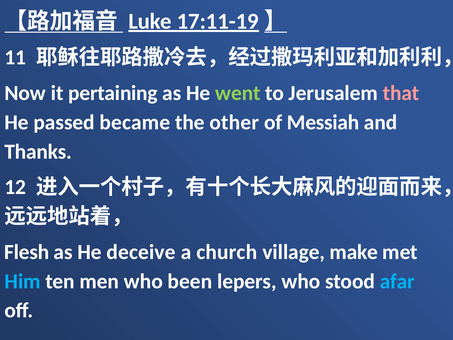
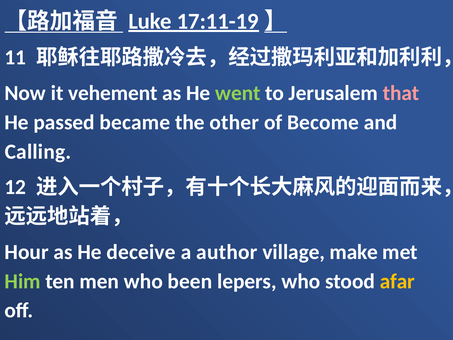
pertaining: pertaining -> vehement (113, 93)
Messiah: Messiah -> Become (323, 122)
Thanks: Thanks -> Calling (38, 151)
Flesh: Flesh -> Hour (27, 252)
church: church -> author (227, 252)
Him colour: light blue -> light green (23, 281)
afar colour: light blue -> yellow (397, 281)
